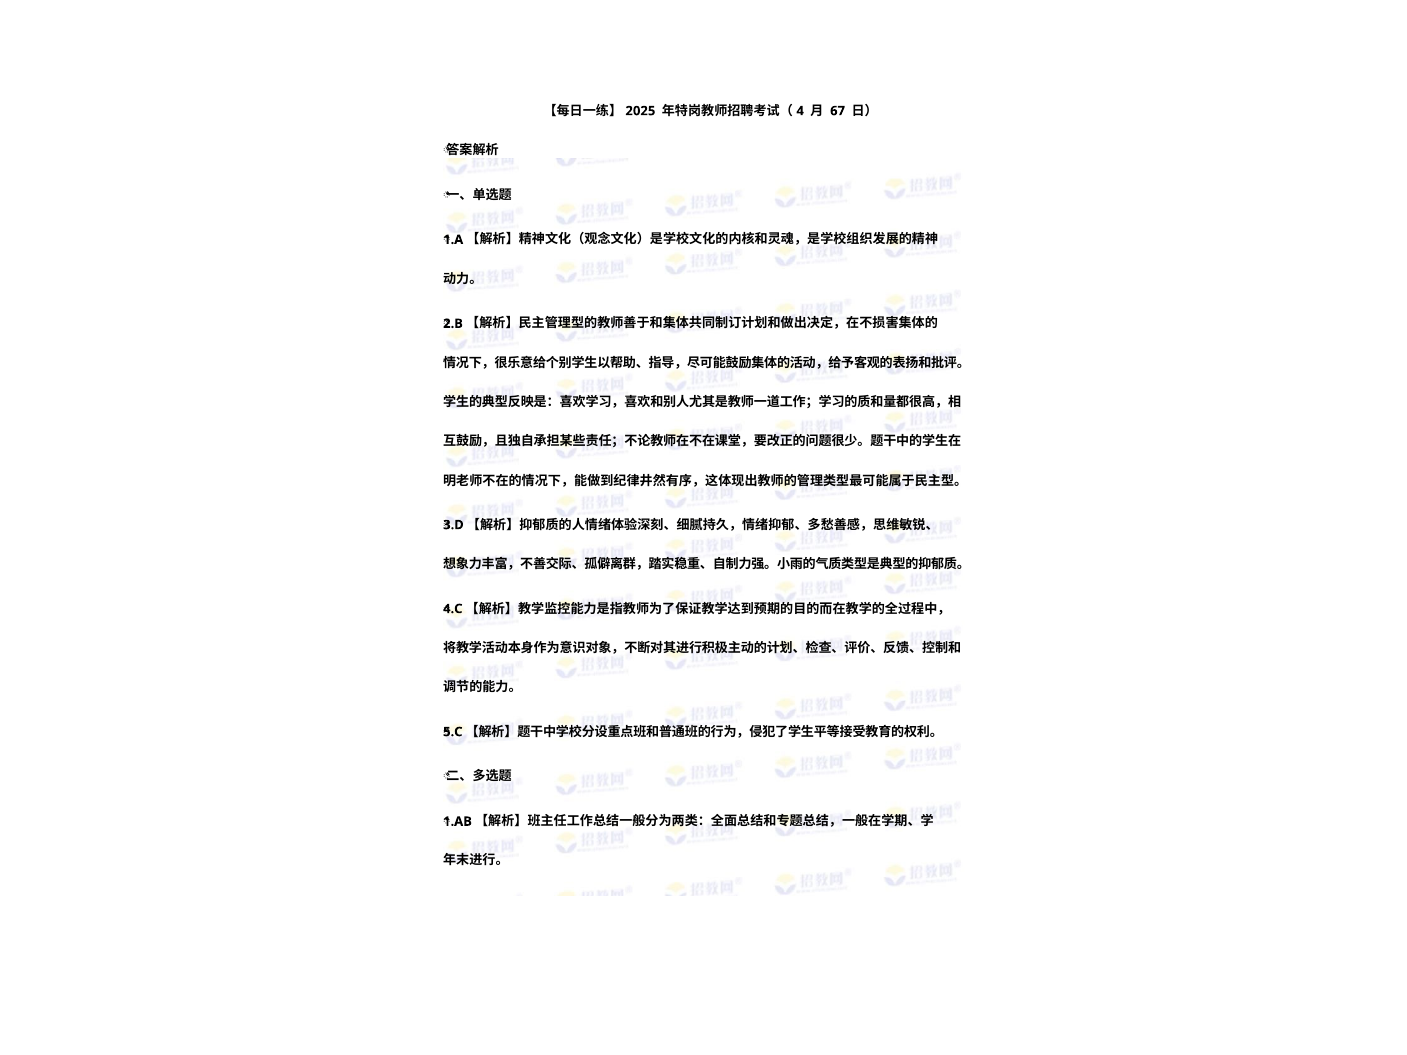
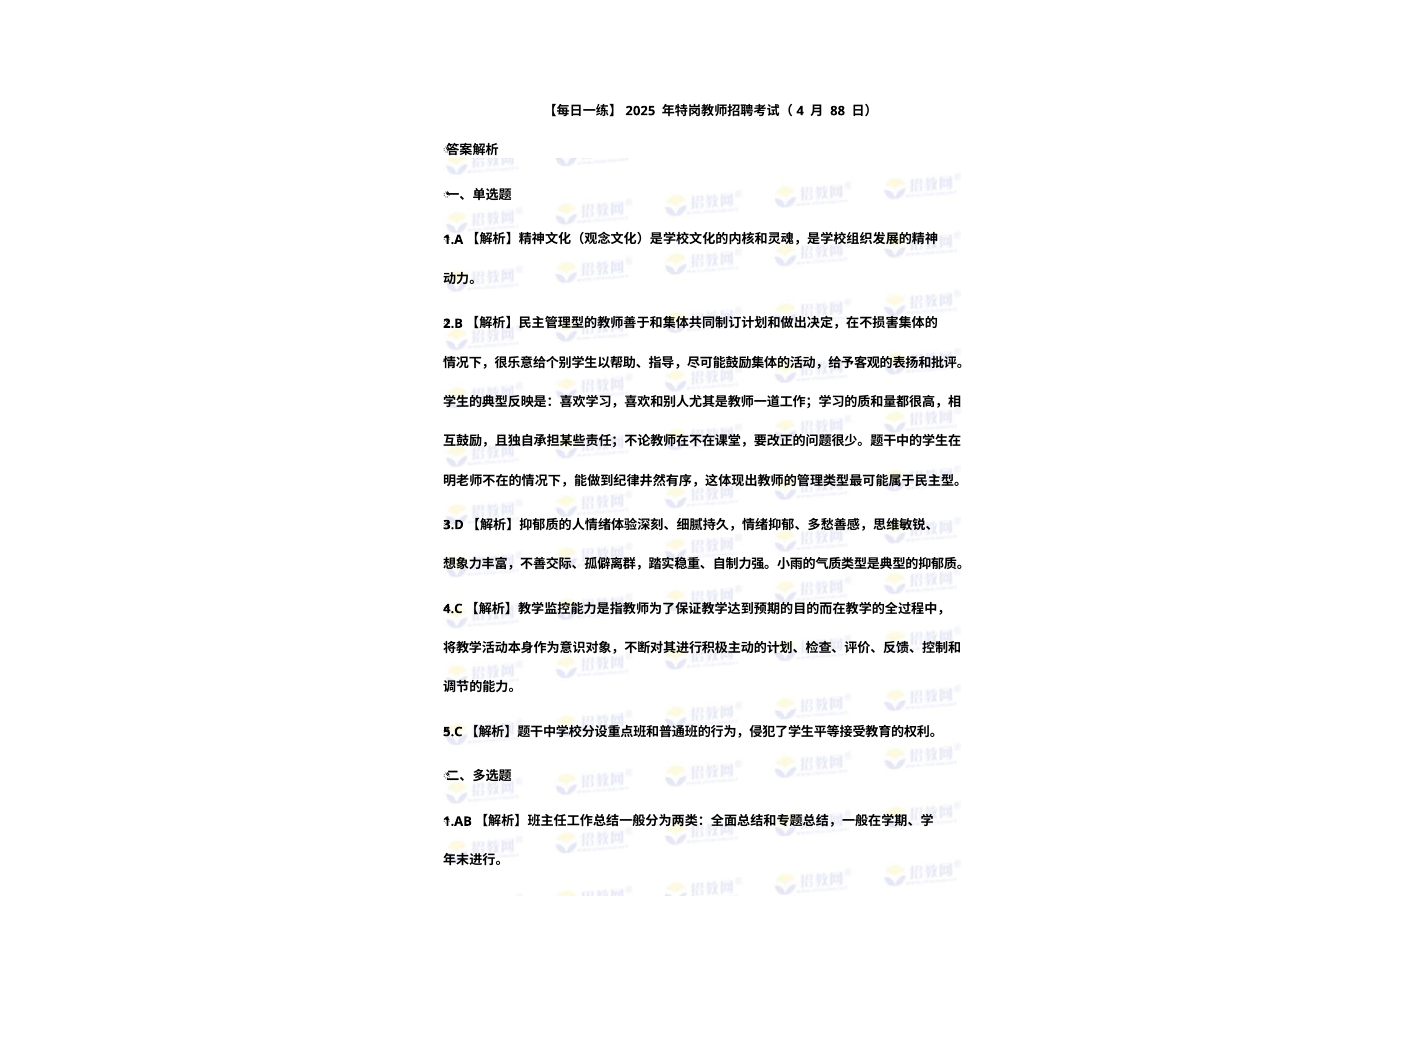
67: 67 -> 88 (838, 111)
